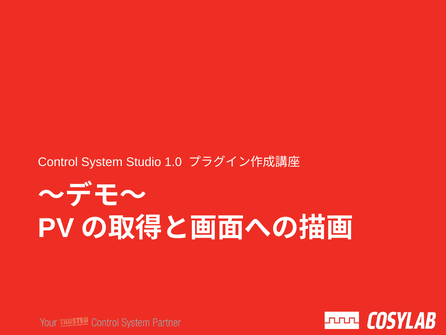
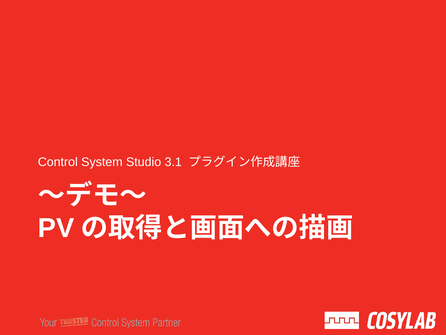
1.0: 1.0 -> 3.1 (173, 162)
